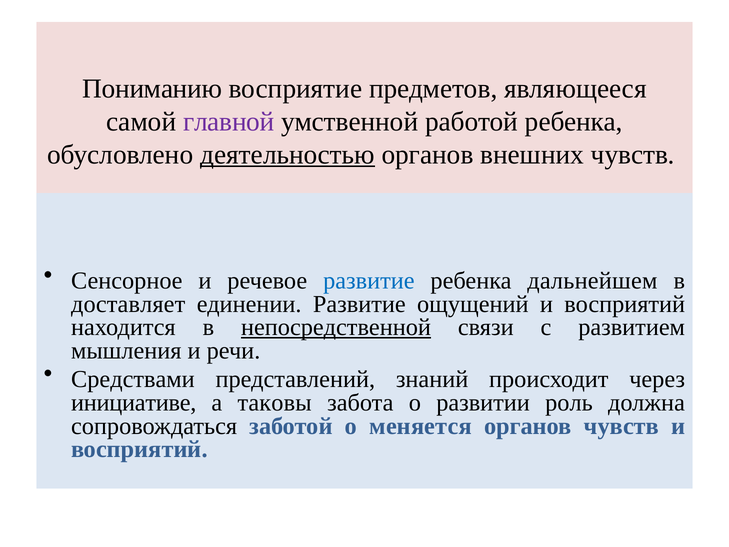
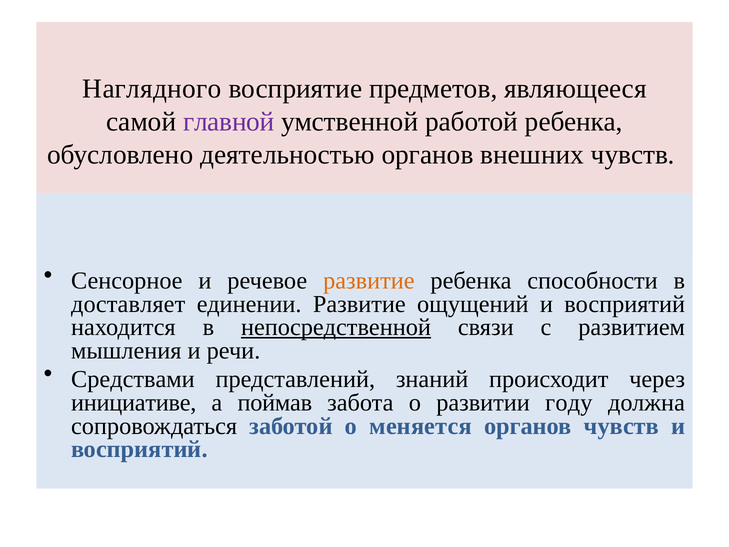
Пониманию: Пониманию -> Наглядного (152, 89)
деятельностью underline: present -> none (288, 154)
развитие colour: blue -> orange (369, 281)
дальнейшем: дальнейшем -> способности (593, 281)
таковы: таковы -> поймав (275, 402)
роль: роль -> году (569, 402)
